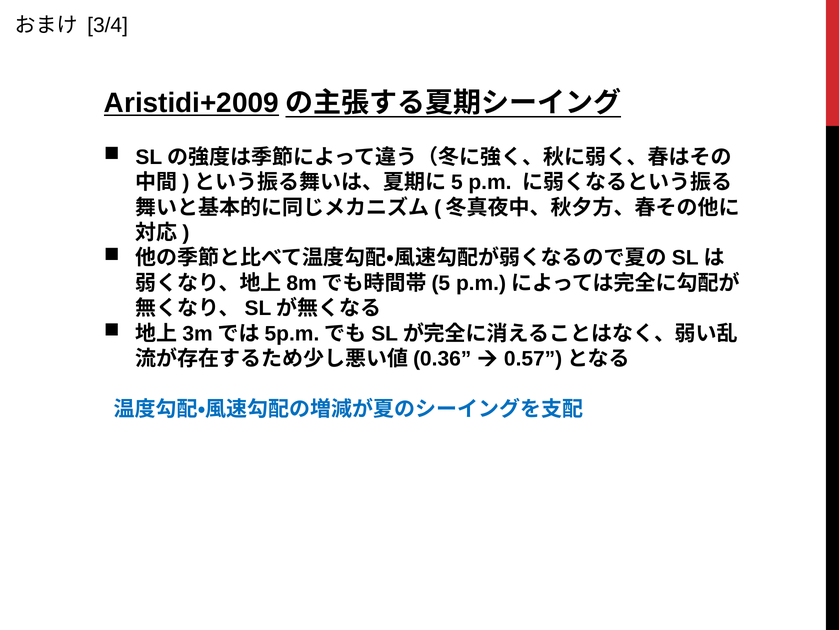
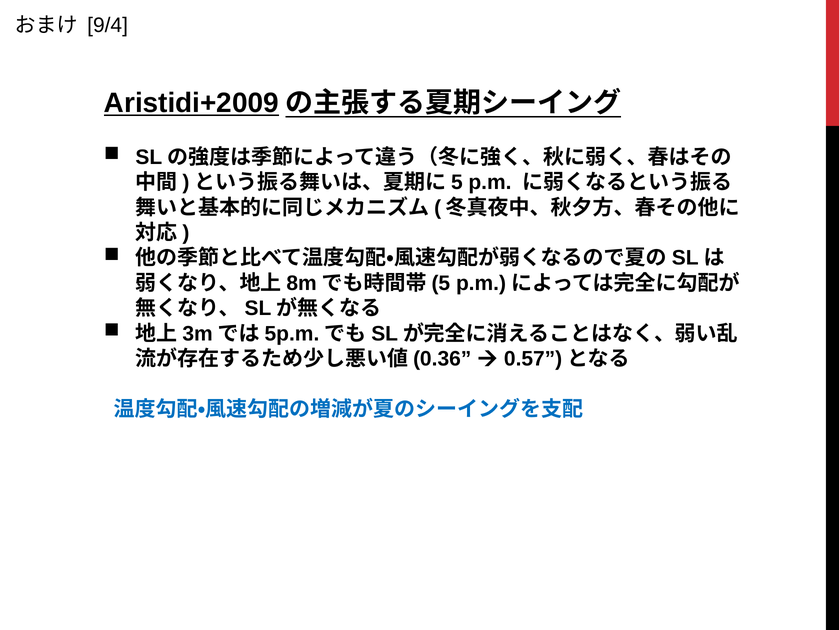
3/4: 3/4 -> 9/4 (108, 25)
